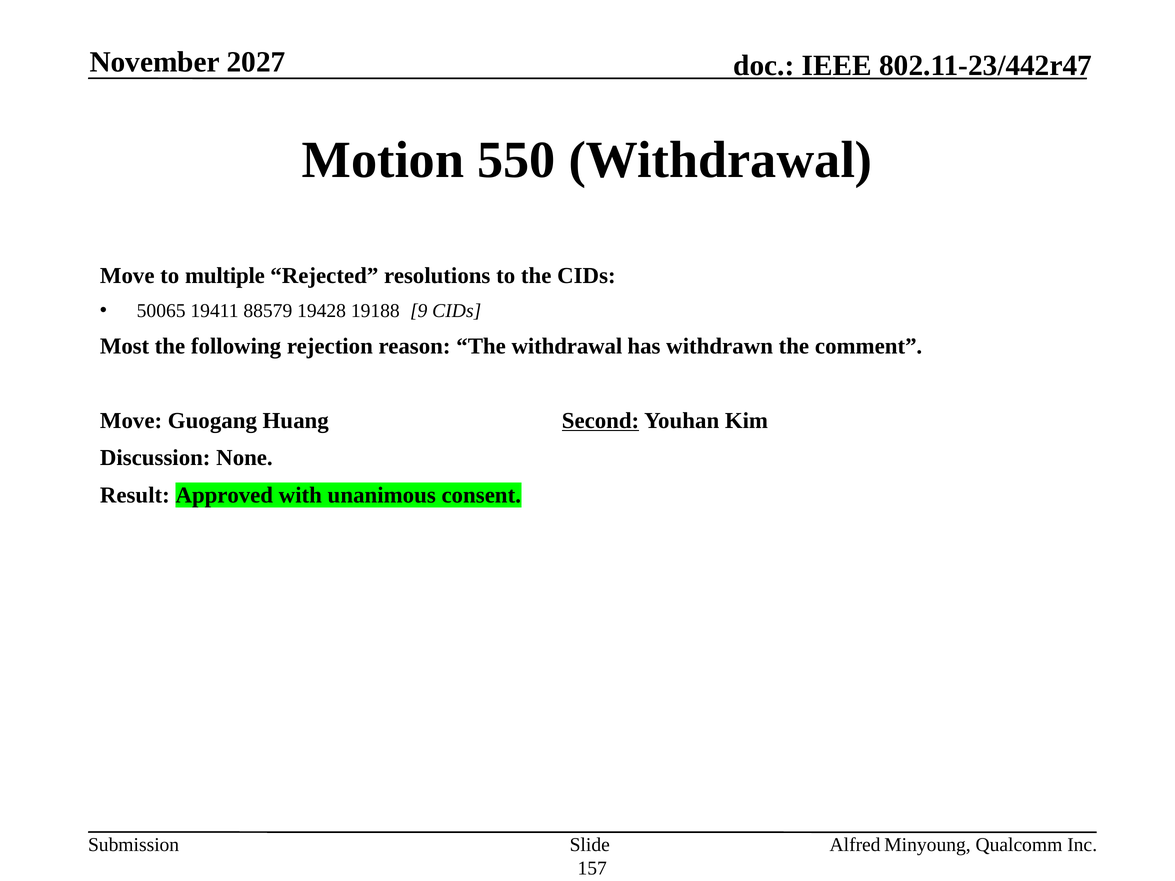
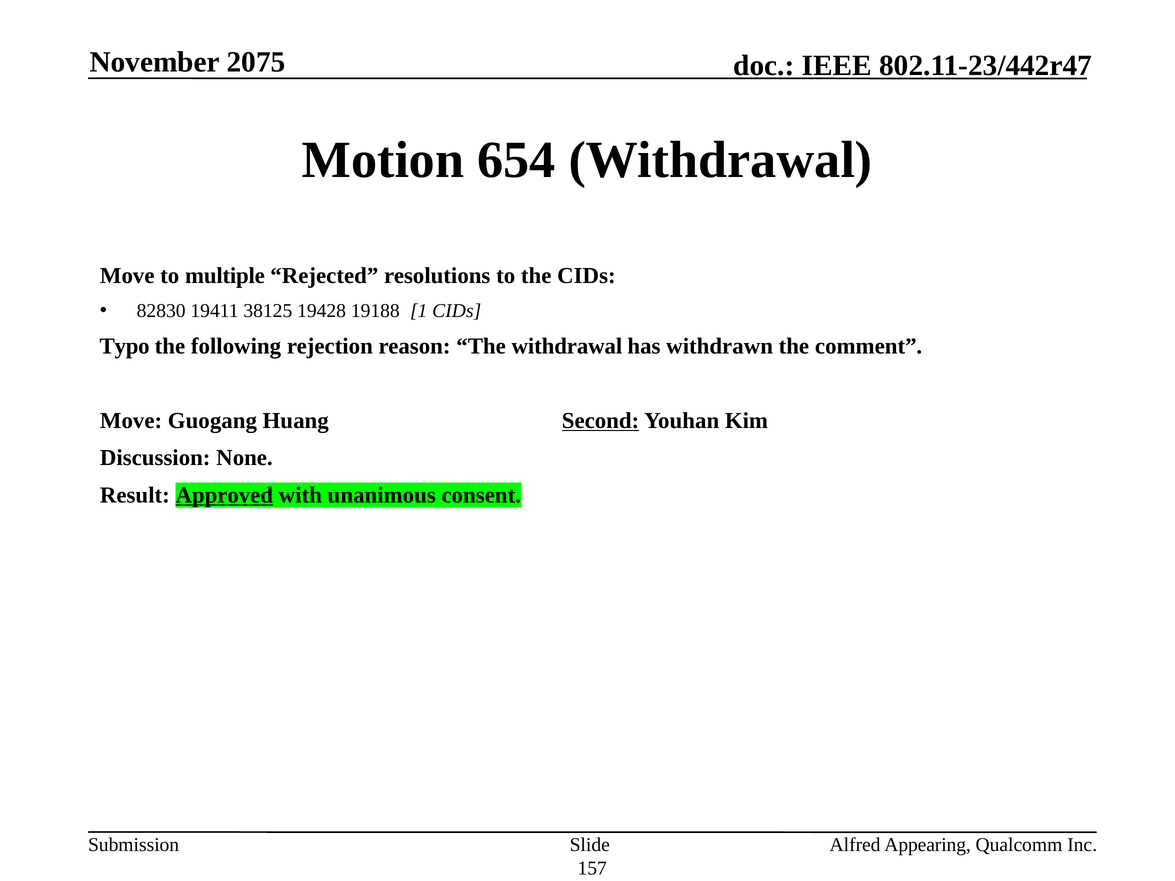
2027: 2027 -> 2075 (256, 62)
550: 550 -> 654 (516, 160)
50065: 50065 -> 82830 (161, 311)
88579: 88579 -> 38125 (268, 311)
9: 9 -> 1 (419, 311)
Most: Most -> Typo (125, 346)
Approved underline: none -> present (224, 495)
Minyoung: Minyoung -> Appearing (928, 845)
